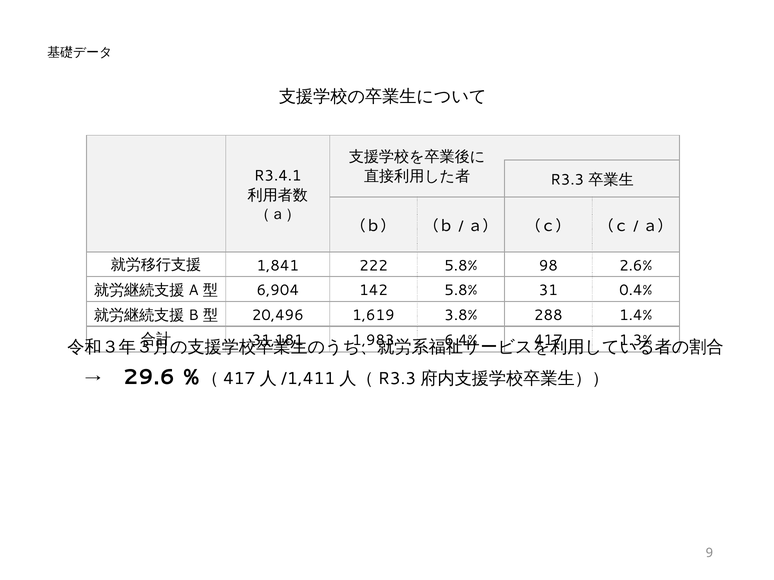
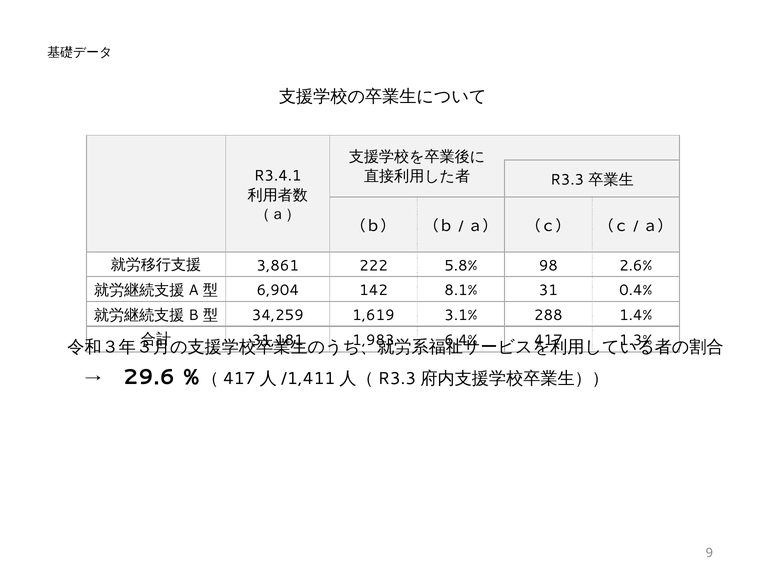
1,841: 1,841 -> 3,861 (278, 266)
142 5.8%: 5.8% -> 8.1% (461, 291)
20,496: 20,496 -> 34,259 (278, 315)
3.8%: 3.8% -> 3.1% (461, 315)
